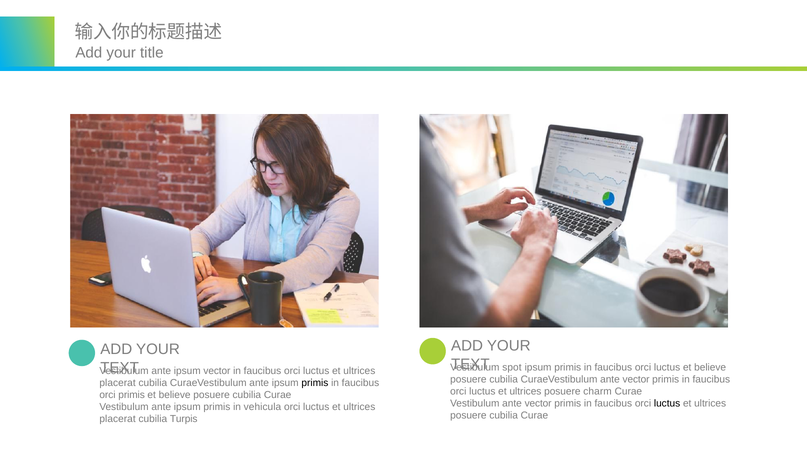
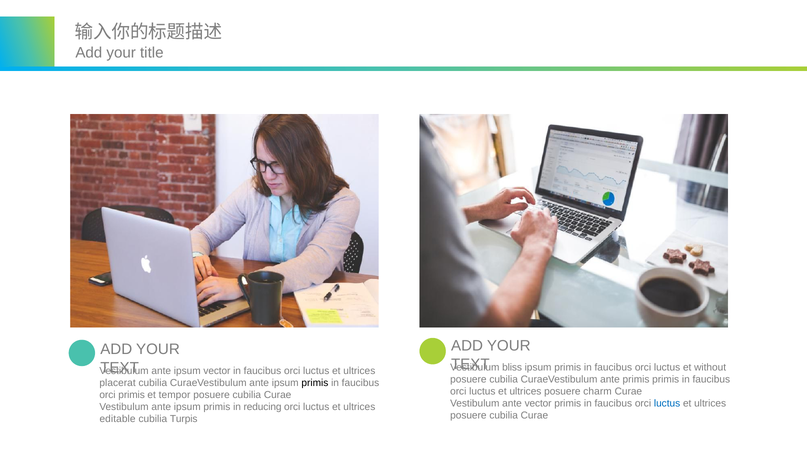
spot: spot -> bliss (512, 367)
luctus et believe: believe -> without (710, 367)
CuraeVestibulum ante vector: vector -> primis (636, 379)
believe: believe -> tempor (175, 395)
luctus colour: black -> blue (667, 404)
vehicula: vehicula -> reducing (263, 407)
placerat: placerat -> editable (118, 419)
